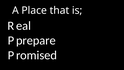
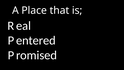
prepare: prepare -> entered (36, 40)
